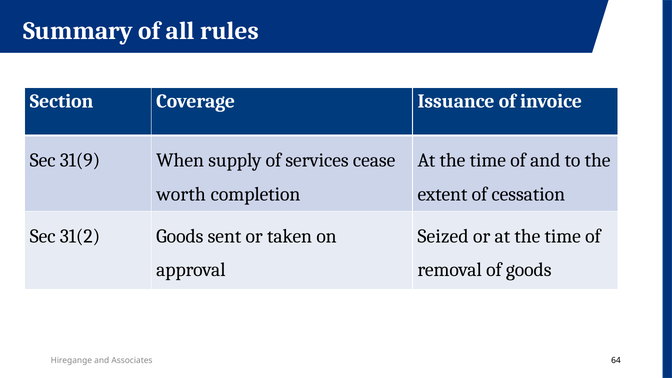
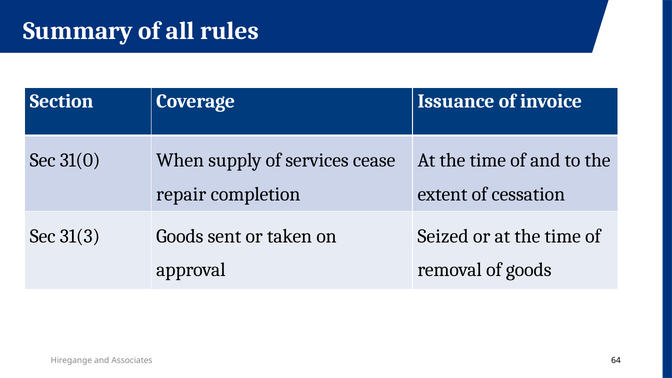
31(9: 31(9 -> 31(0 (80, 160)
worth: worth -> repair (181, 194)
31(2: 31(2 -> 31(3 (80, 236)
